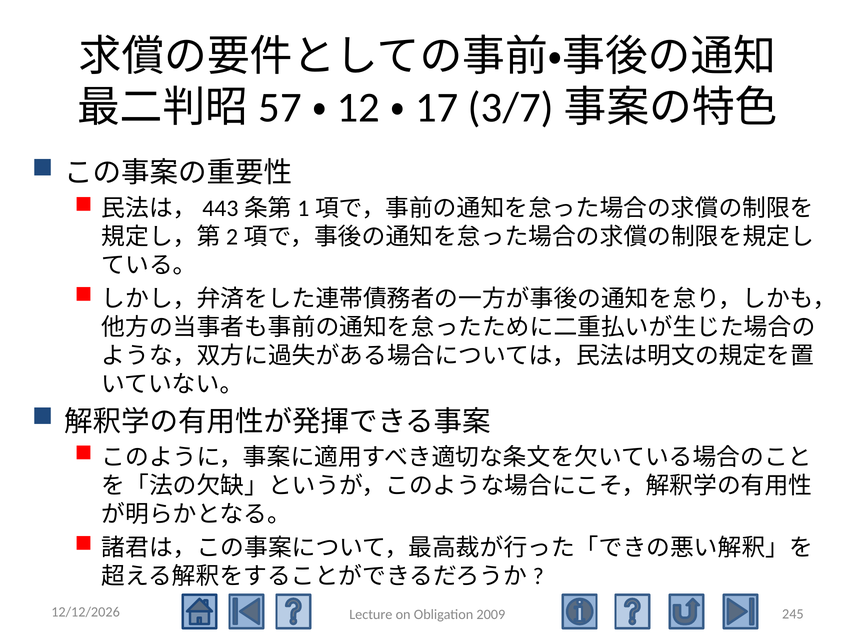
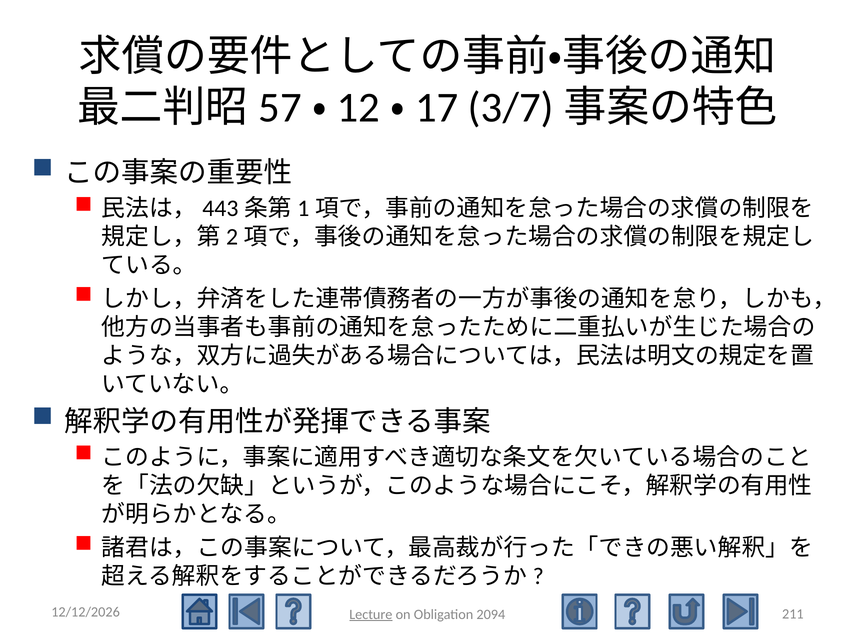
245: 245 -> 211 (793, 614)
Lecture underline: none -> present (371, 615)
2009: 2009 -> 2094 (491, 615)
